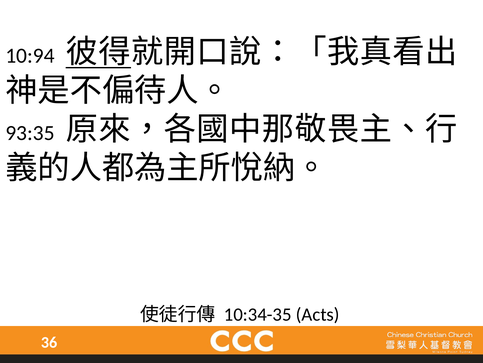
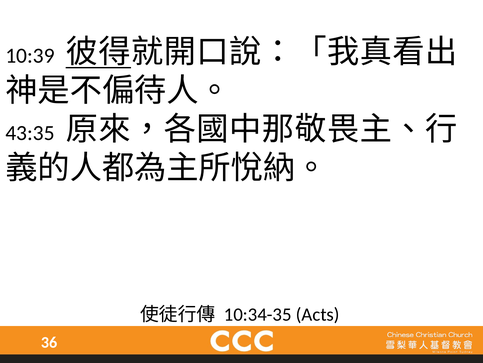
10:94: 10:94 -> 10:39 (30, 56)
93:35: 93:35 -> 43:35 (30, 133)
